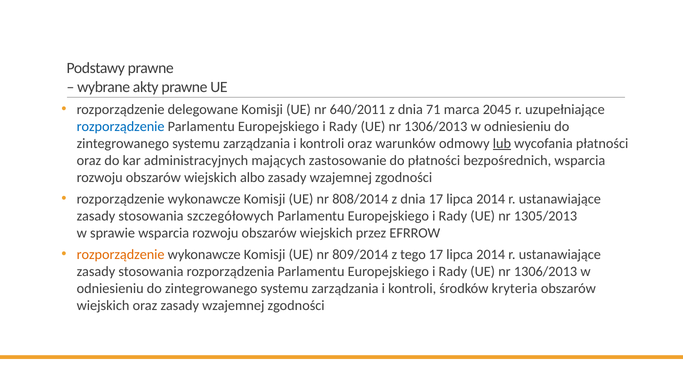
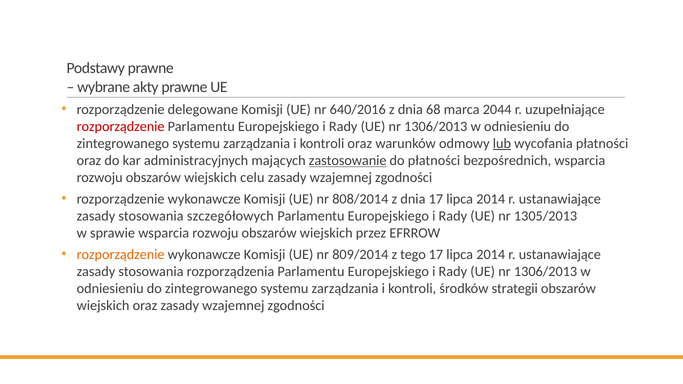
640/2011: 640/2011 -> 640/2016 (358, 109)
71: 71 -> 68 (433, 109)
2045: 2045 -> 2044 (497, 109)
rozporządzenie colour: blue -> red (121, 127)
zastosowanie underline: none -> present (348, 161)
albo: albo -> celu (252, 178)
kryteria: kryteria -> strategii (515, 289)
